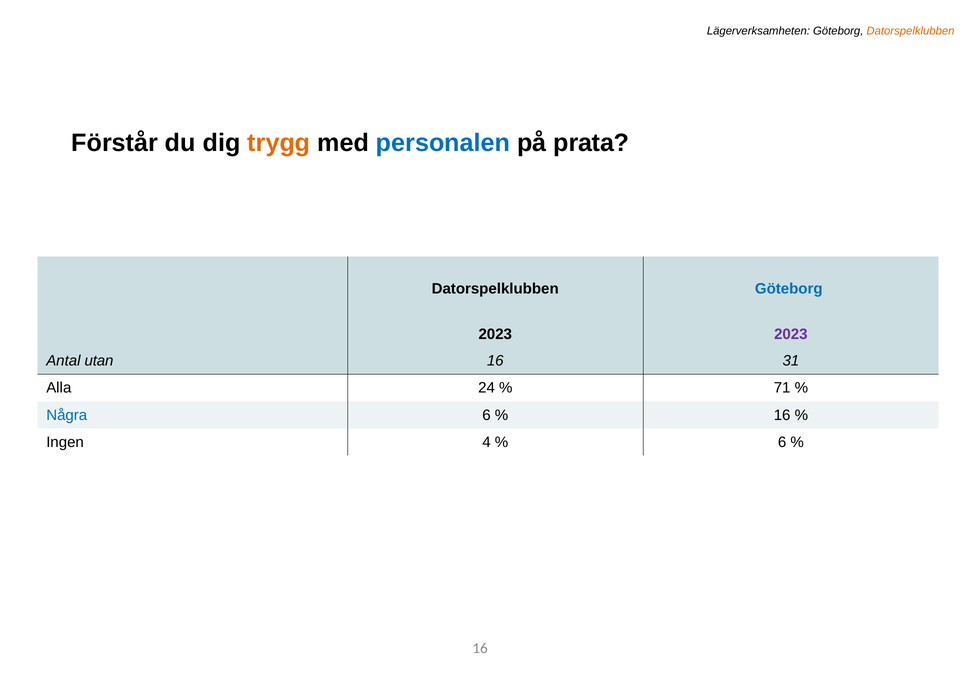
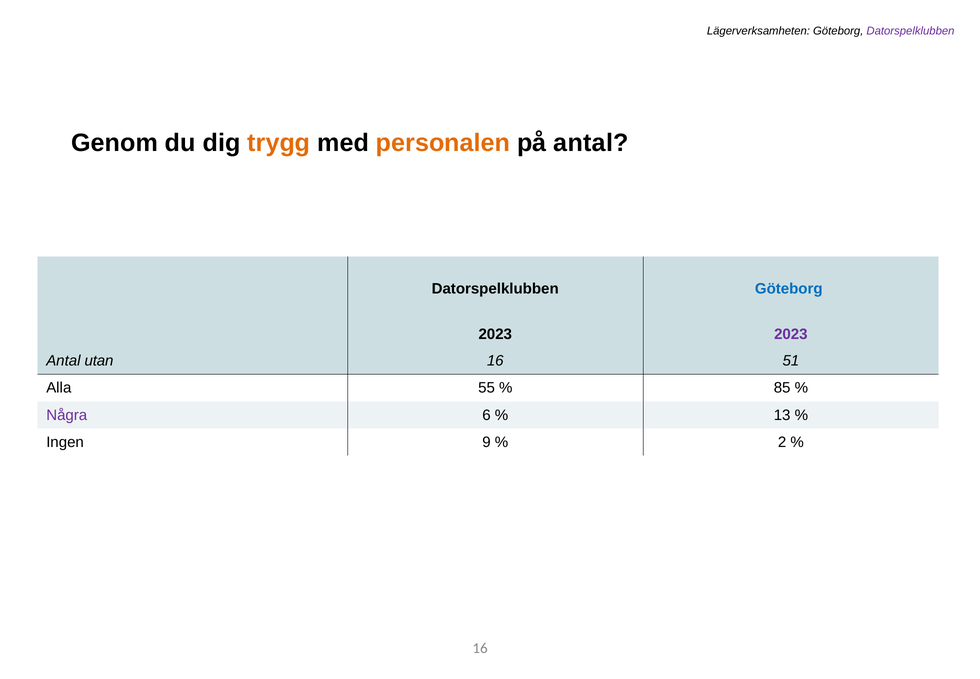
Datorspelklubben colour: orange -> purple (910, 31)
Förstår: Förstår -> Genom (115, 143)
personalen colour: blue -> orange (443, 143)
på prata: prata -> antal (591, 143)
31: 31 -> 51 (791, 361)
24: 24 -> 55 (487, 388)
71: 71 -> 85 (782, 388)
Några colour: blue -> purple (67, 415)
16: 16 -> 13 (782, 415)
4: 4 -> 9 (487, 442)
6: 6 -> 2 (782, 442)
